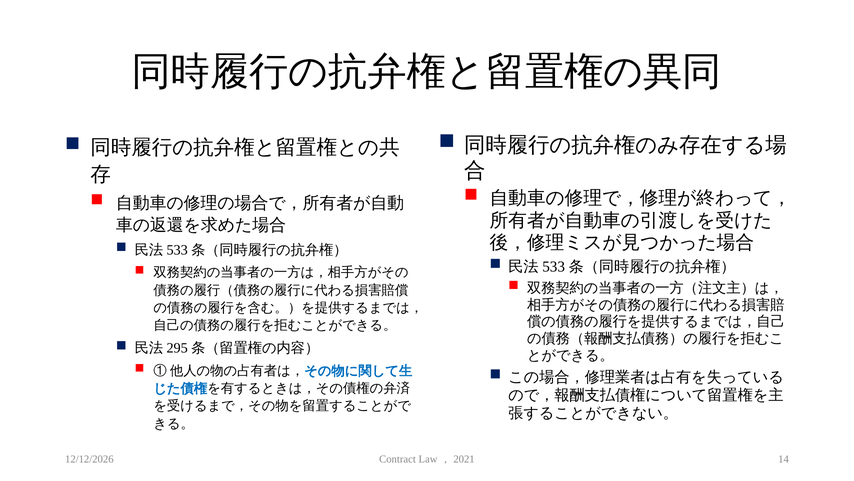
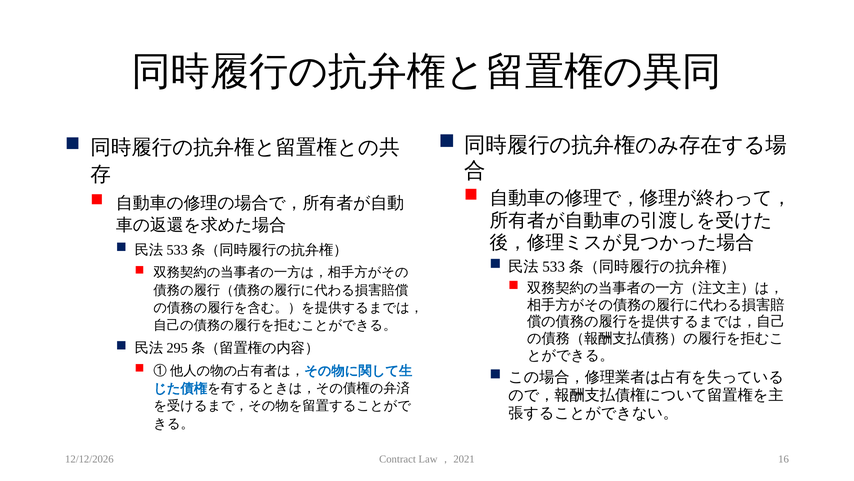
14: 14 -> 16 (784, 459)
